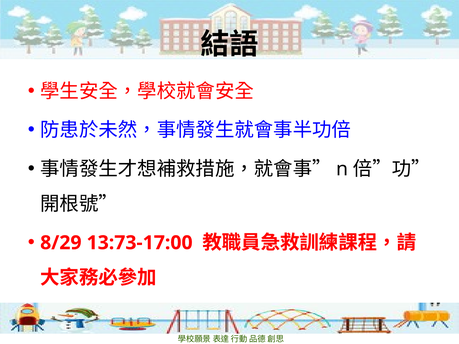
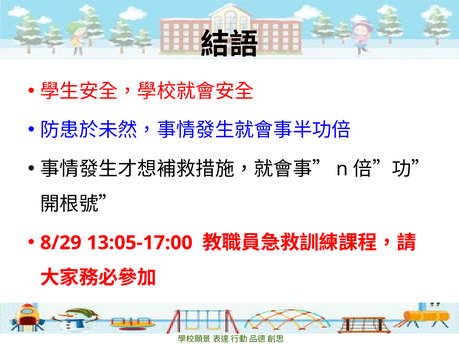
13:73-17:00: 13:73-17:00 -> 13:05-17:00 (140, 243)
